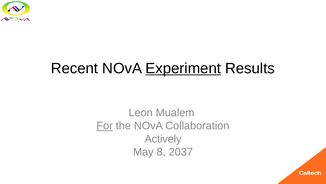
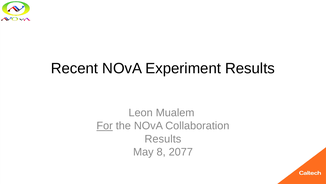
Experiment underline: present -> none (183, 68)
Actively: Actively -> Results (163, 138)
2037: 2037 -> 2077 (181, 152)
